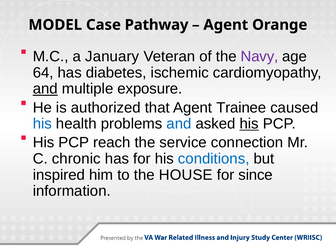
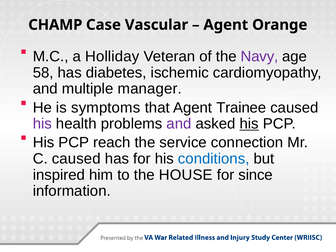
MODEL: MODEL -> CHAMP (55, 25)
Pathway: Pathway -> Vascular (156, 25)
January: January -> Holliday (112, 56)
64: 64 -> 58 (43, 73)
and underline: present -> none (45, 89)
exposure: exposure -> manager (150, 89)
authorized: authorized -> symptoms (106, 108)
his colour: blue -> purple (42, 124)
and colour: blue -> purple (179, 124)
C chronic: chronic -> caused (76, 159)
